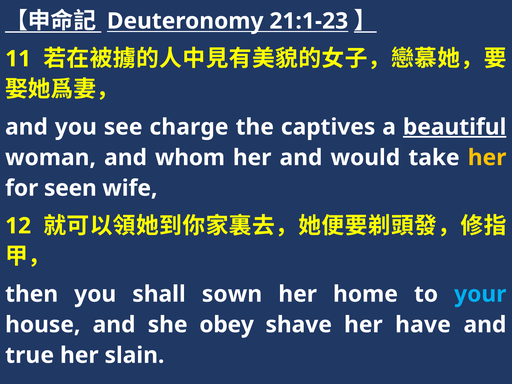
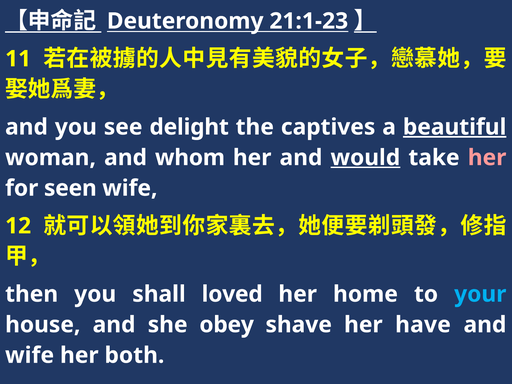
charge: charge -> delight (189, 127)
would underline: none -> present (365, 158)
her colour: yellow -> pink (487, 158)
sown: sown -> loved (232, 294)
true: true -> wife (30, 355)
slain: slain -> both (134, 355)
